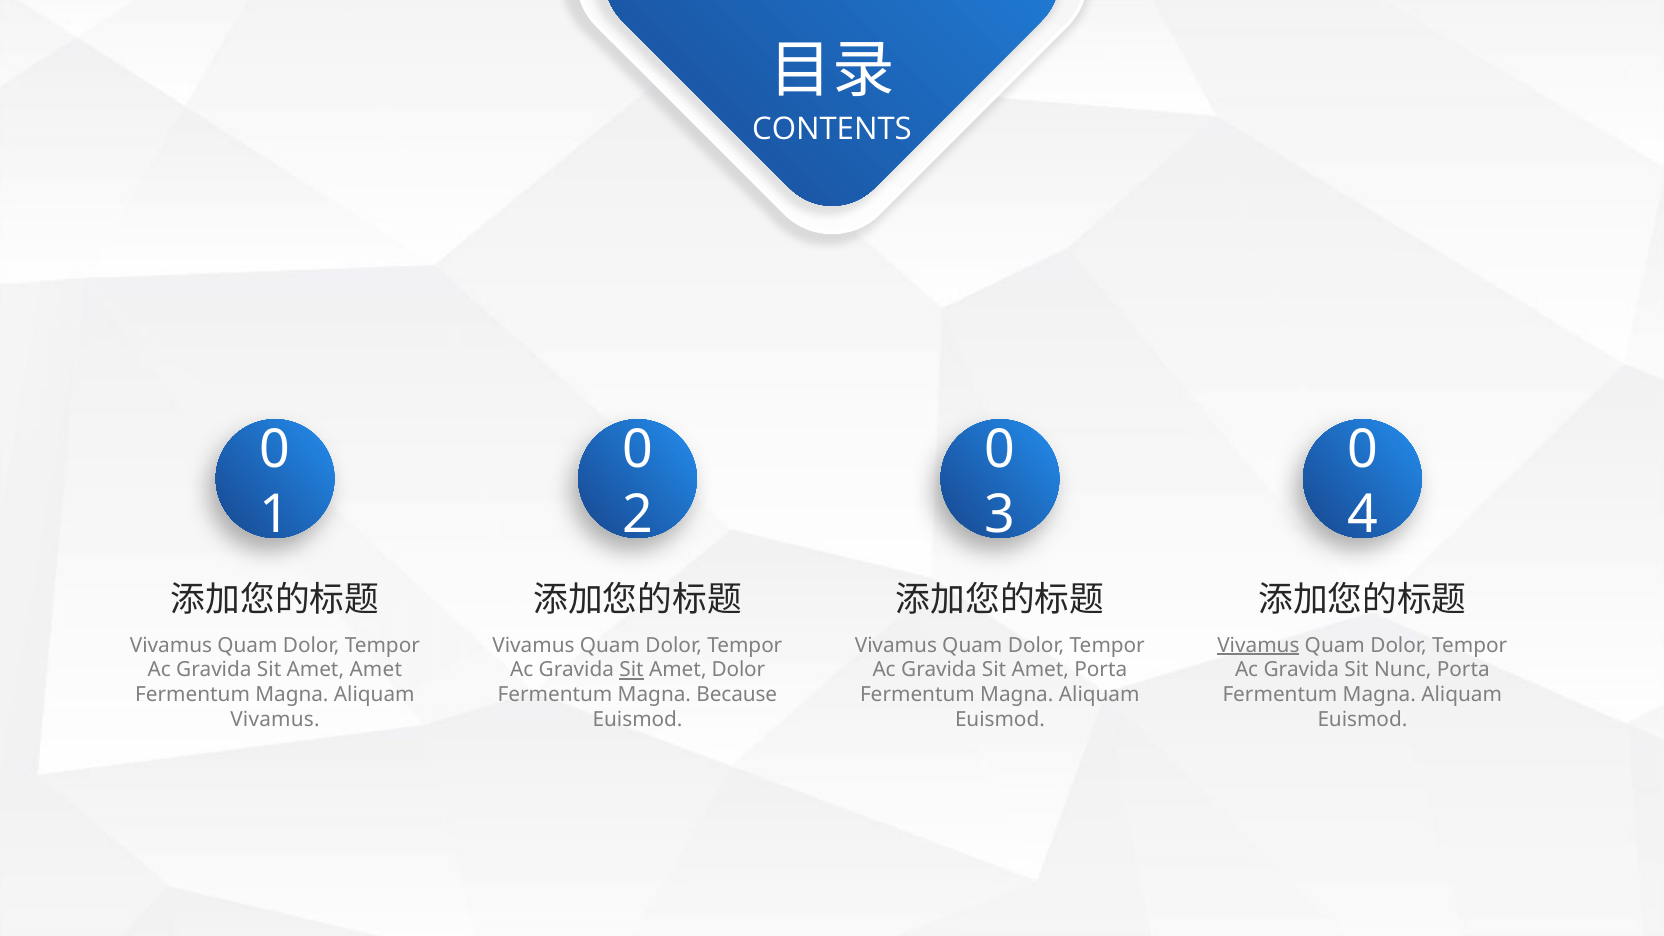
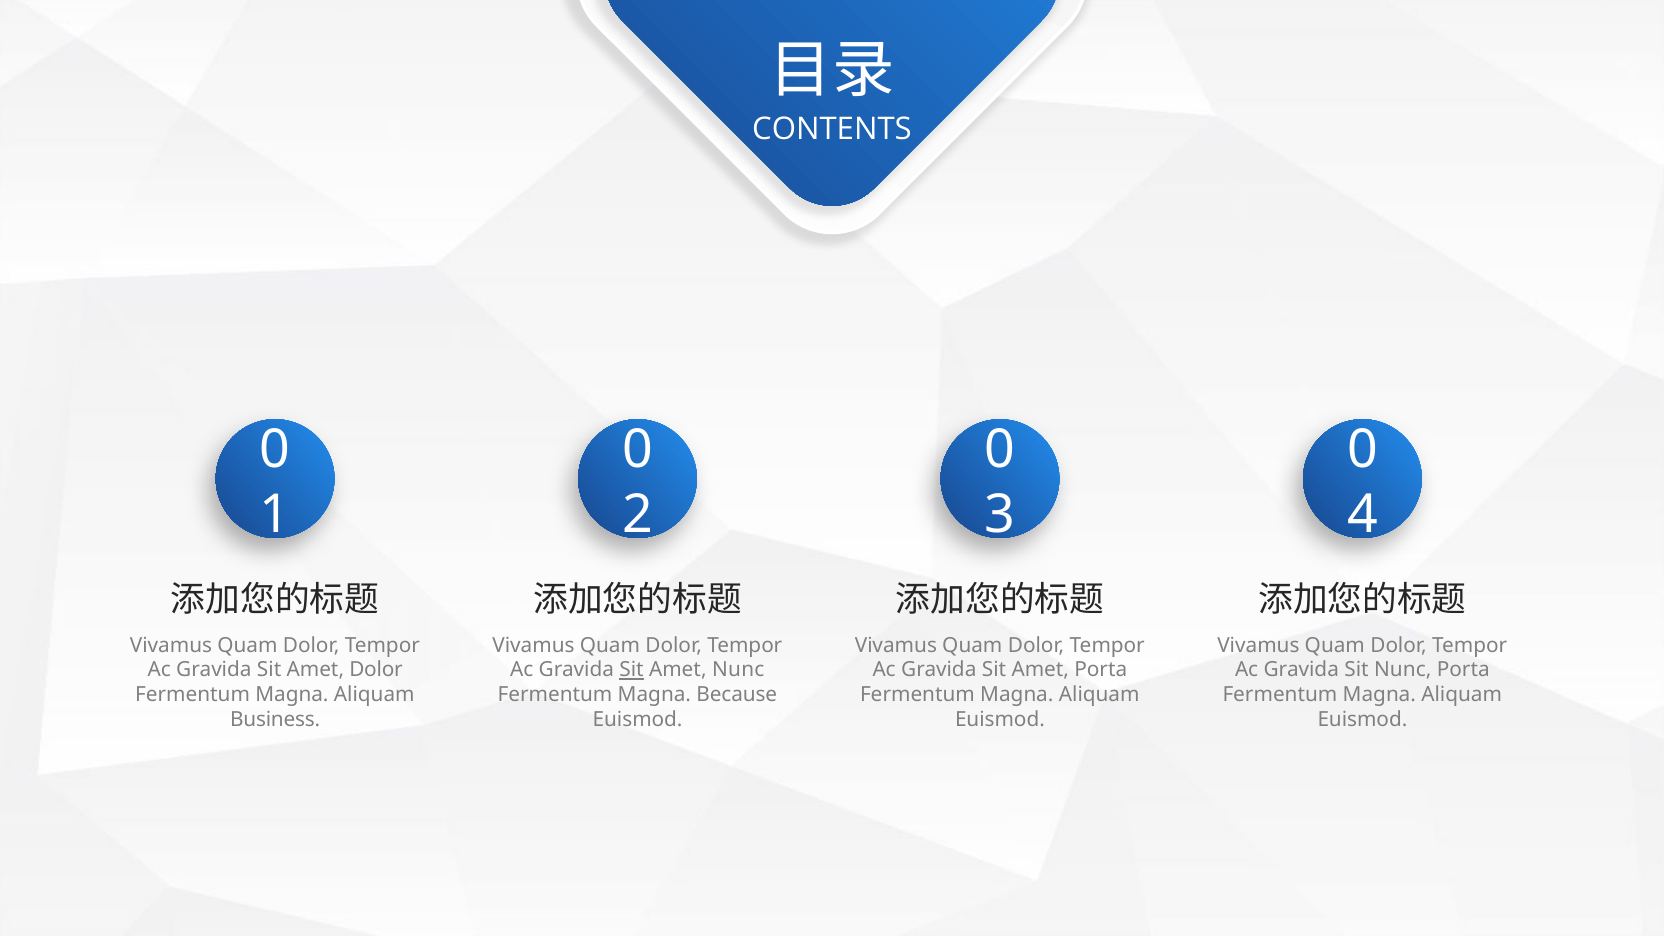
Vivamus underline: present -> none (1258, 645)
Amet Amet: Amet -> Dolor (376, 670)
Amet Dolor: Dolor -> Nunc (738, 670)
Vivamus: Vivamus -> Business (275, 720)
